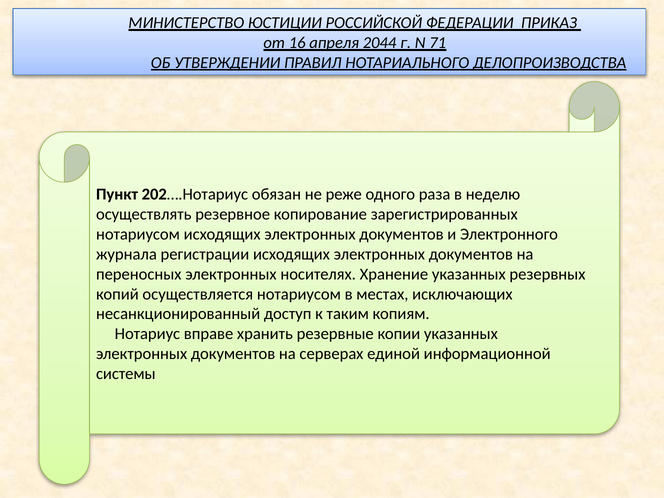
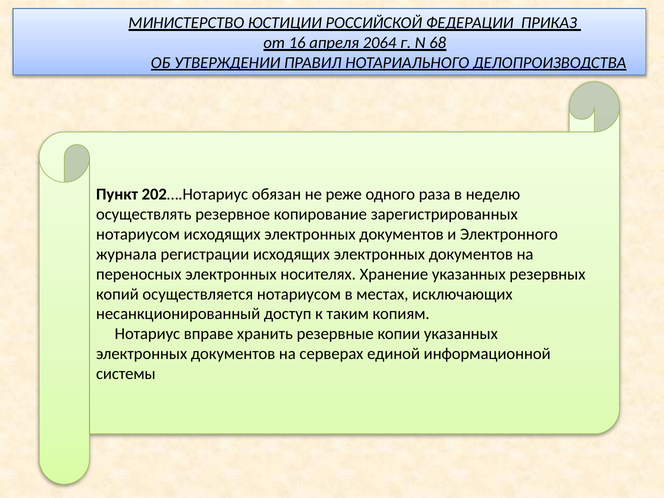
2044: 2044 -> 2064 (380, 43)
71: 71 -> 68 (438, 43)
